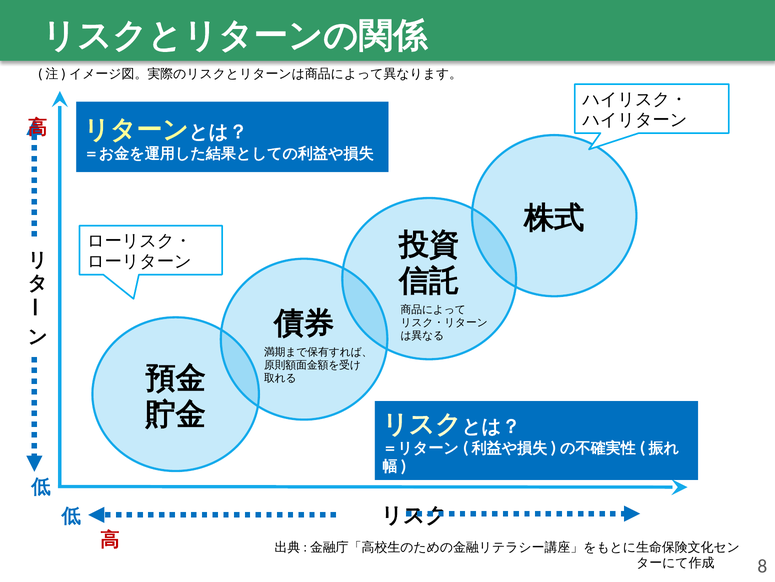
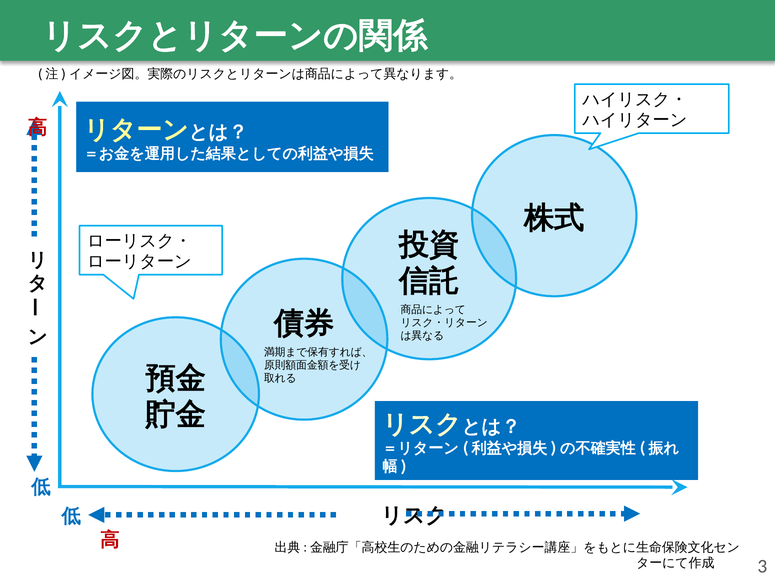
8: 8 -> 3 (762, 565)
